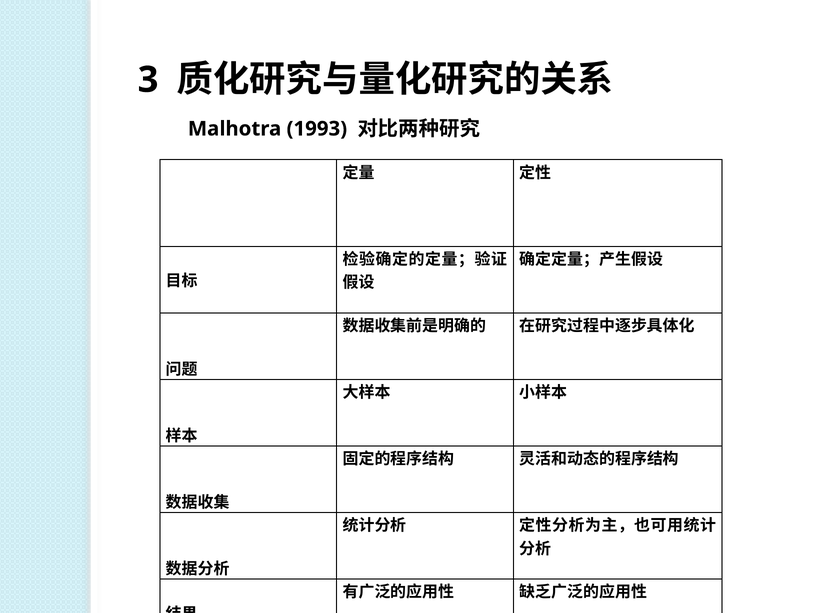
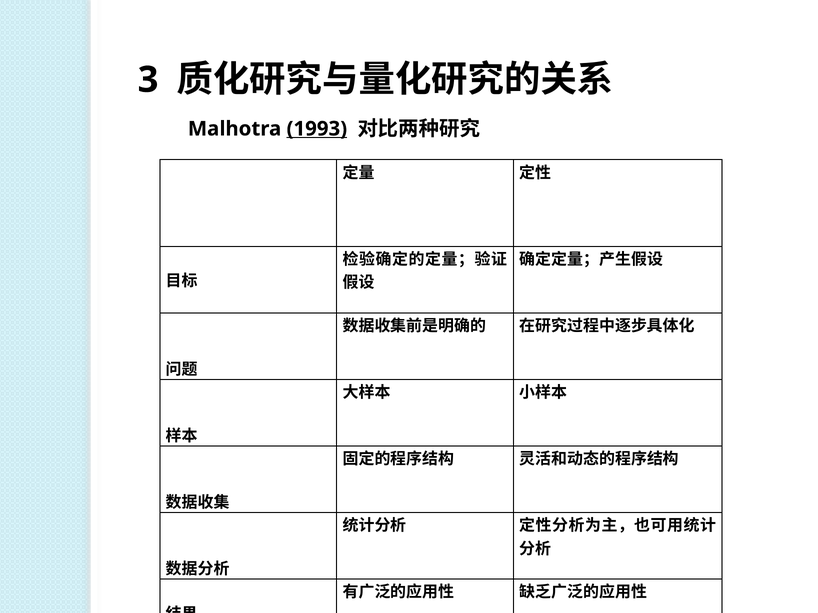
1993 underline: none -> present (317, 129)
